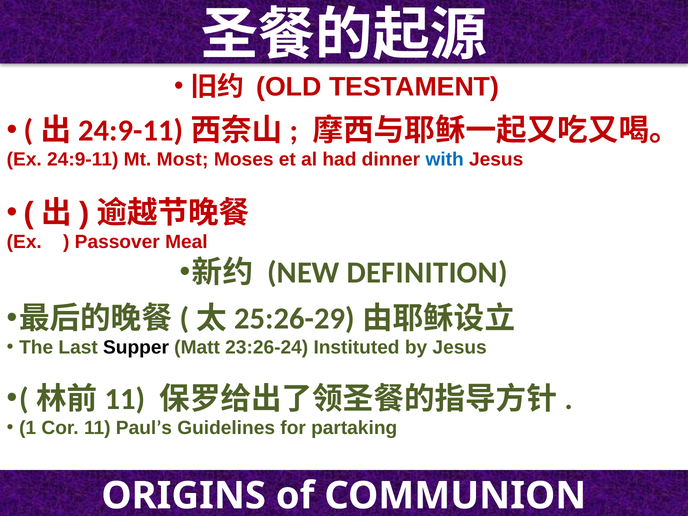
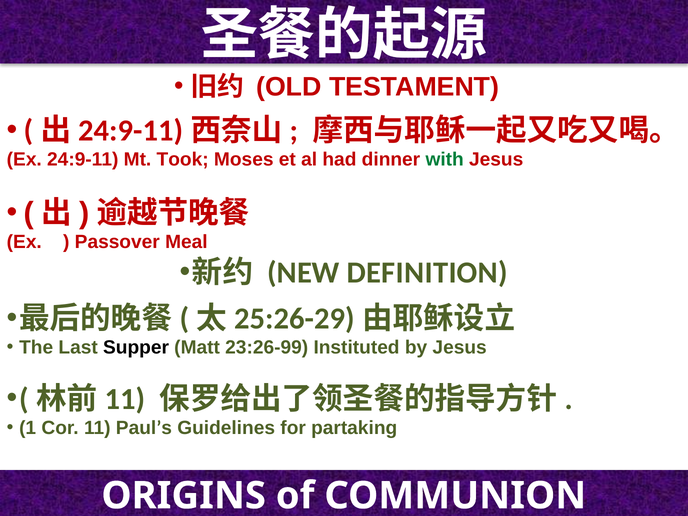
Most: Most -> Took (183, 160)
with colour: blue -> green (445, 160)
23:26-24: 23:26-24 -> 23:26-99 (267, 348)
